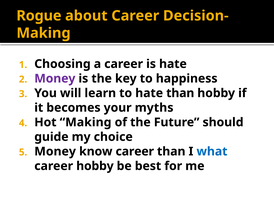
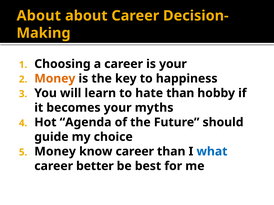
Rogue: Rogue -> About (39, 16)
is hate: hate -> your (173, 64)
Money colour: purple -> orange (55, 79)
Hot Making: Making -> Agenda (86, 123)
career hobby: hobby -> better (95, 166)
